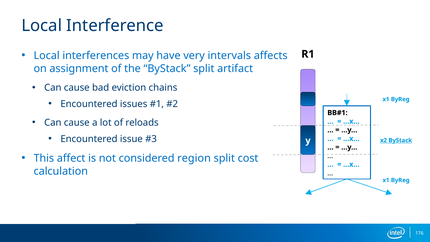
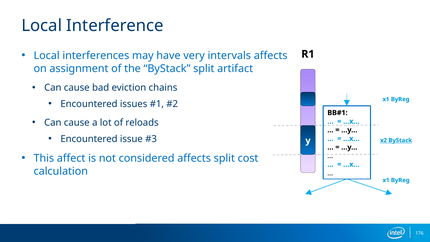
considered region: region -> affects (194, 158)
